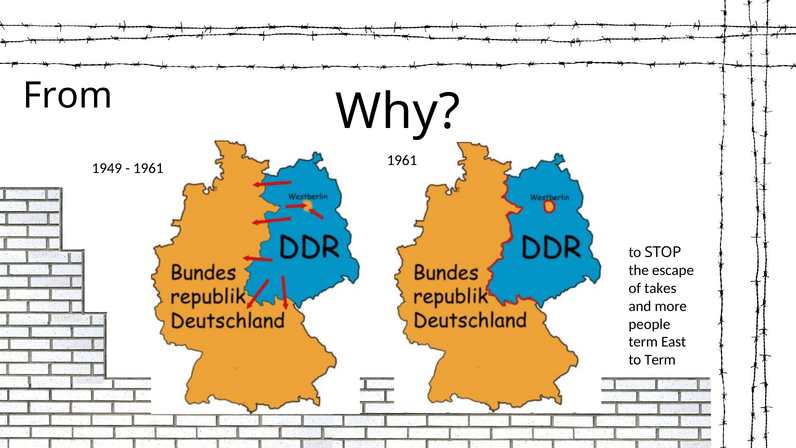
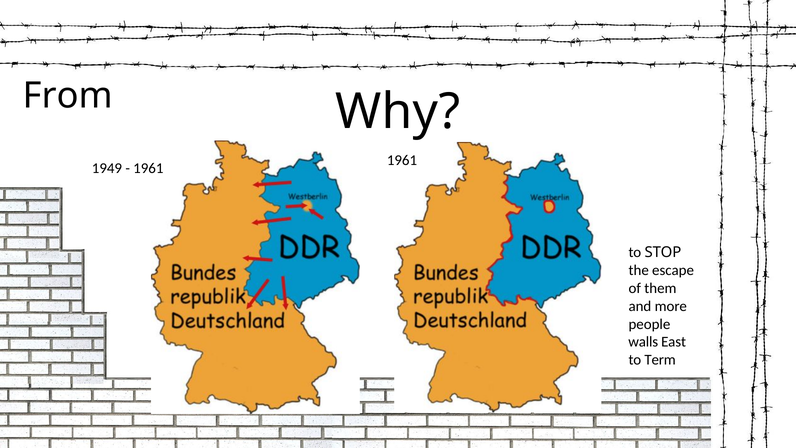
takes: takes -> them (660, 288)
term: term -> walls (643, 342)
